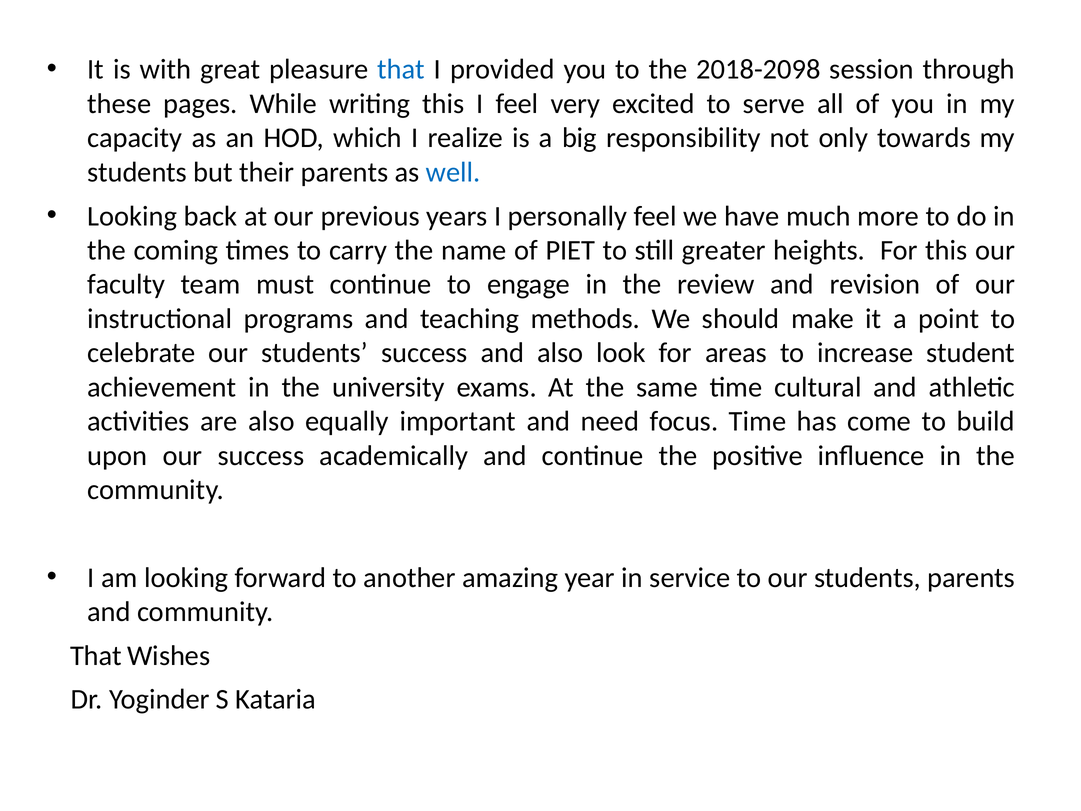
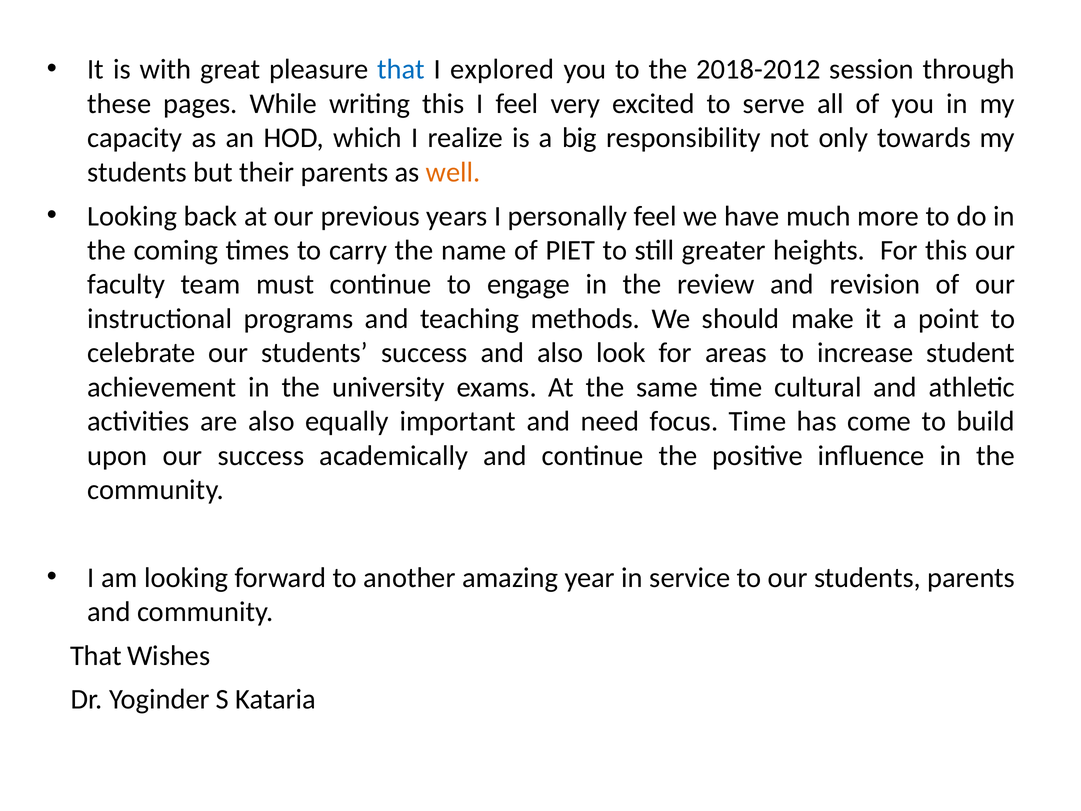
provided: provided -> explored (502, 70)
2018-2098: 2018-2098 -> 2018-2012 (758, 70)
well colour: blue -> orange (453, 172)
